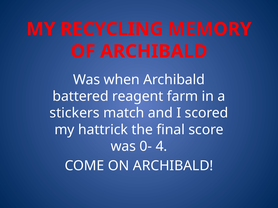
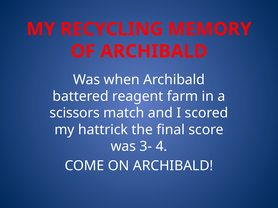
stickers: stickers -> scissors (75, 113)
0-: 0- -> 3- (146, 147)
